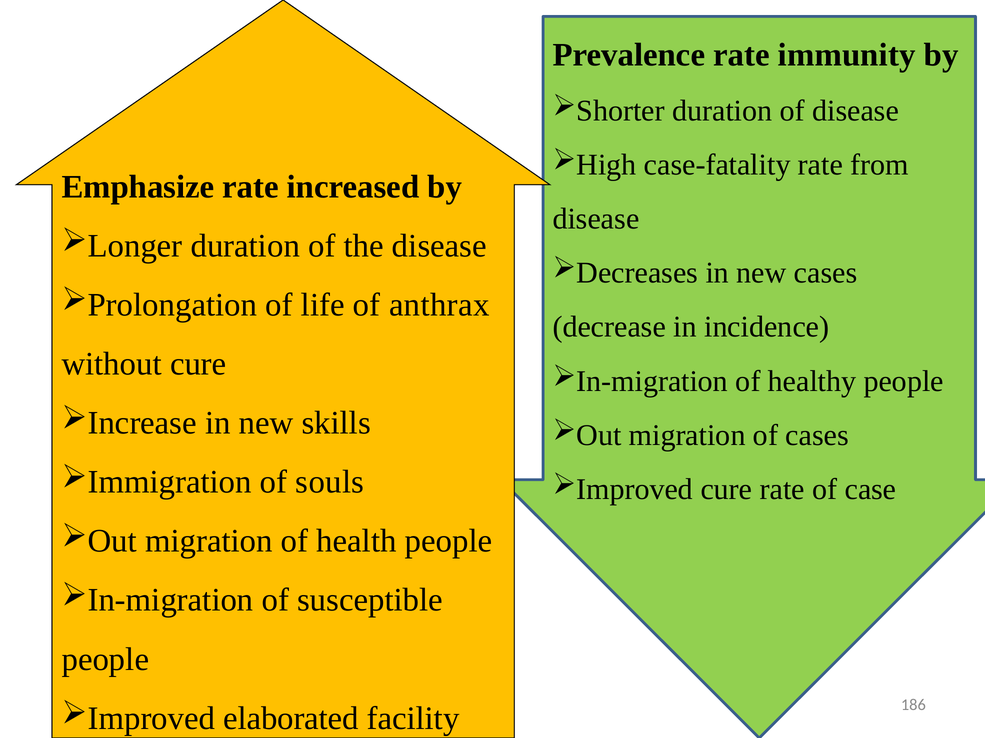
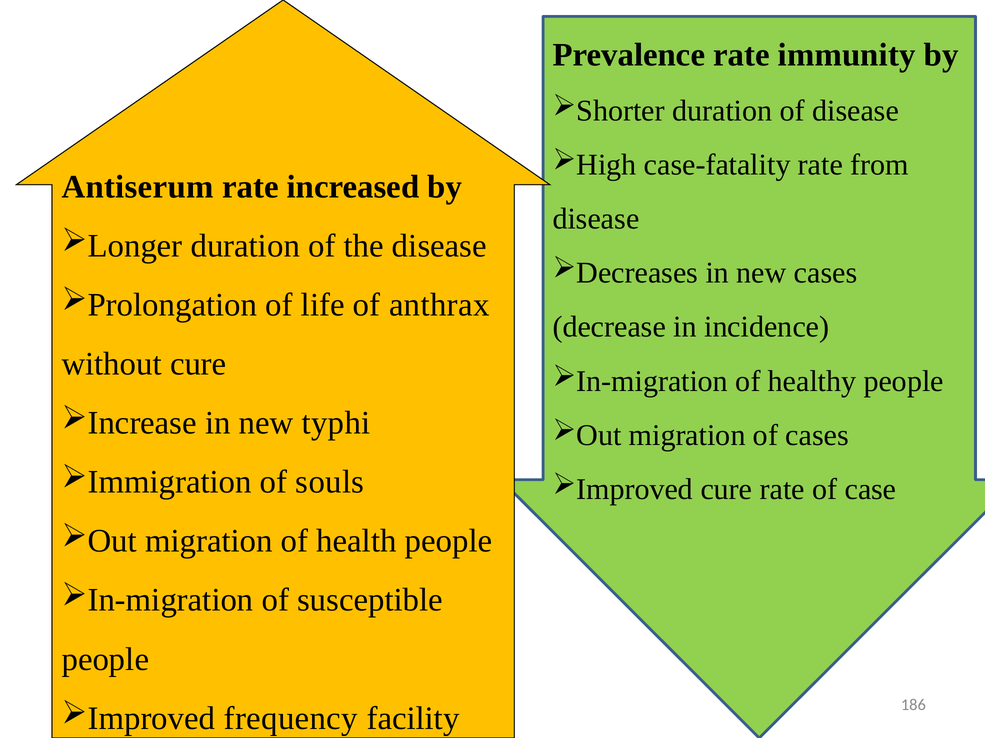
Emphasize: Emphasize -> Antiserum (138, 187)
skills: skills -> typhi (336, 423)
elaborated: elaborated -> frequency (291, 719)
